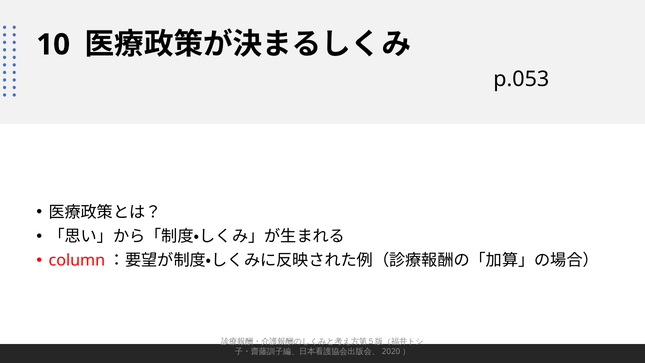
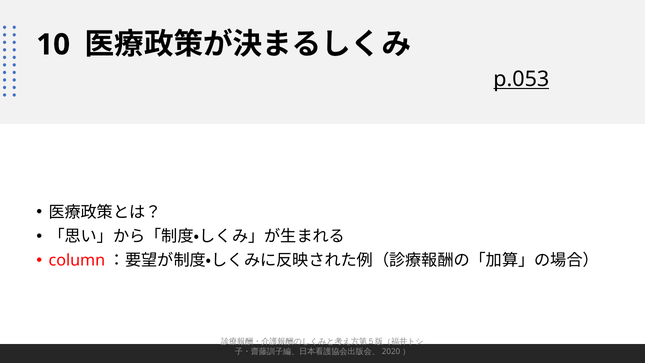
p.053 underline: none -> present (521, 79)
